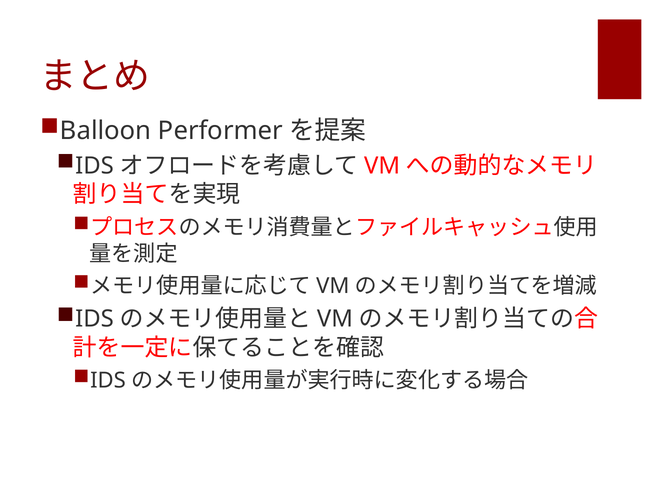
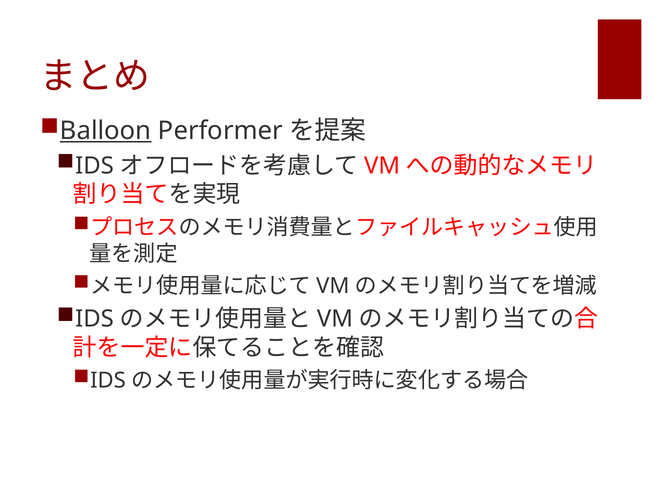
Balloon underline: none -> present (106, 131)
